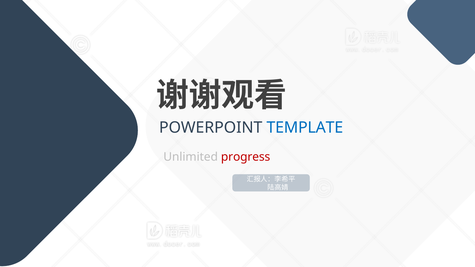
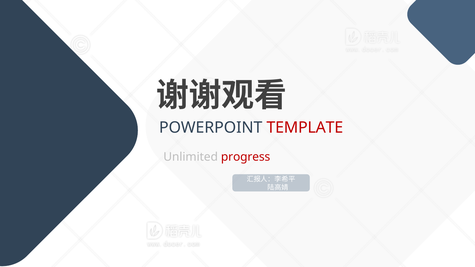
TEMPLATE colour: blue -> red (305, 128)
